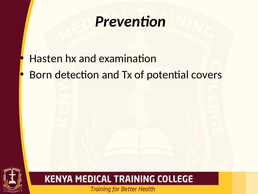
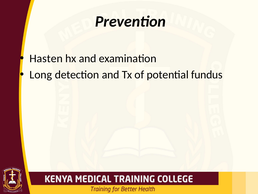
Born: Born -> Long (41, 74)
covers: covers -> fundus (207, 74)
